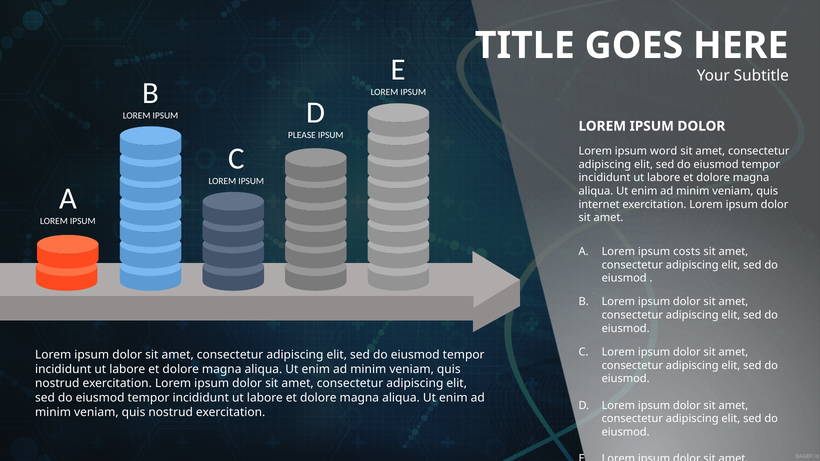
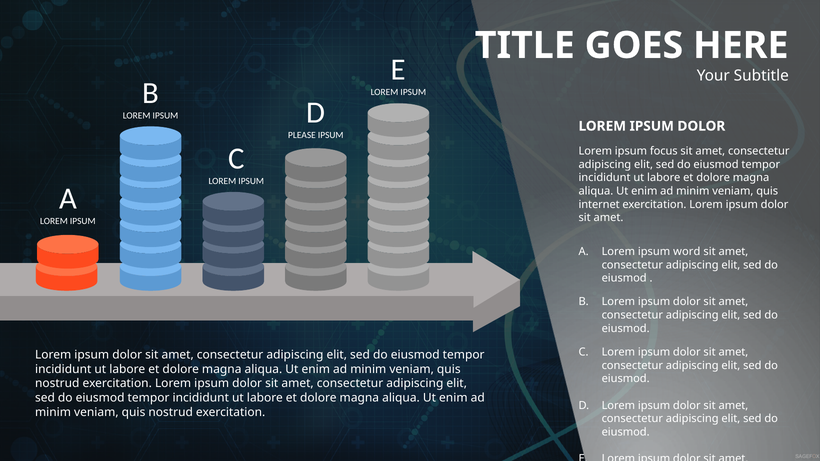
word: word -> focus (664, 151)
costs: costs -> word (687, 252)
